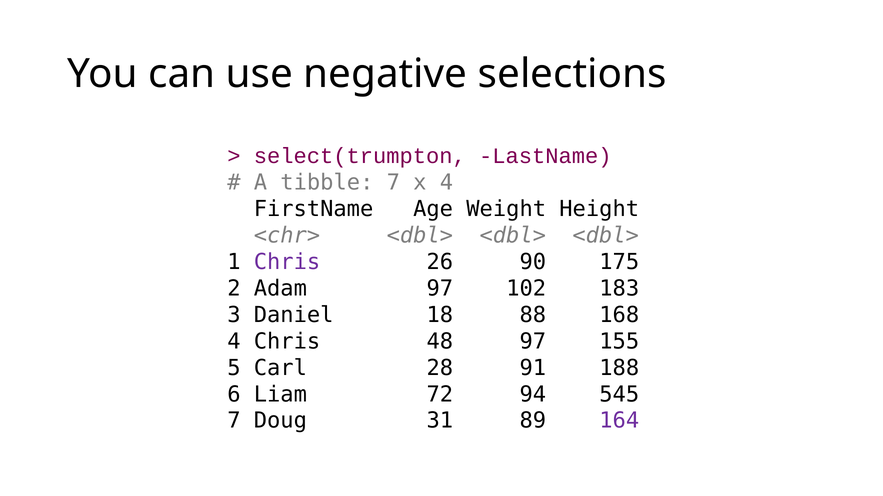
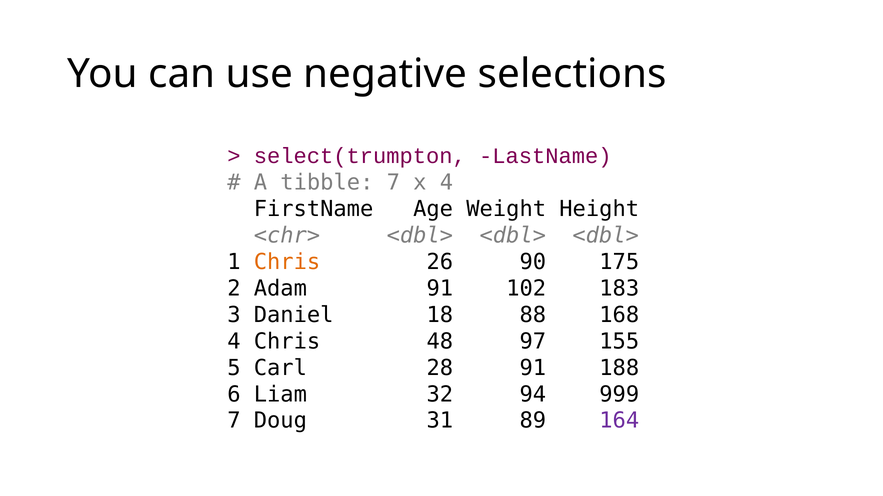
Chris colour: purple -> orange (287, 262)
Adam 97: 97 -> 91 (440, 289)
72: 72 -> 32 (440, 395)
545: 545 -> 999 (619, 395)
